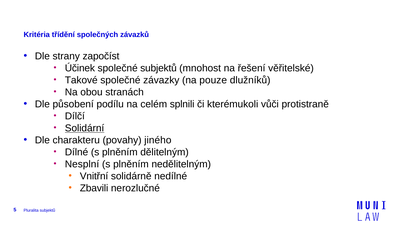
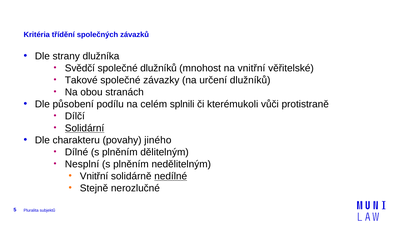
započíst: započíst -> dlužníka (101, 56)
Účinek: Účinek -> Svědčí (80, 68)
společné subjektů: subjektů -> dlužníků (159, 68)
na řešení: řešení -> vnitřní (252, 68)
pouze: pouze -> určení (213, 80)
nedílné underline: none -> present (171, 176)
Zbavili: Zbavili -> Stejně (94, 188)
